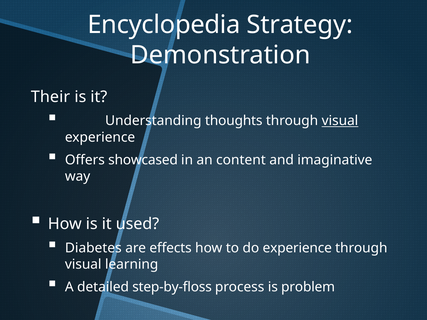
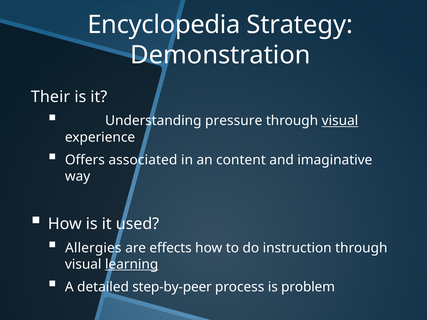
thoughts: thoughts -> pressure (234, 121)
showcased: showcased -> associated (143, 160)
Diabetes: Diabetes -> Allergies (93, 248)
do experience: experience -> instruction (297, 248)
learning underline: none -> present (132, 264)
step-by-floss: step-by-floss -> step-by-peer (172, 287)
